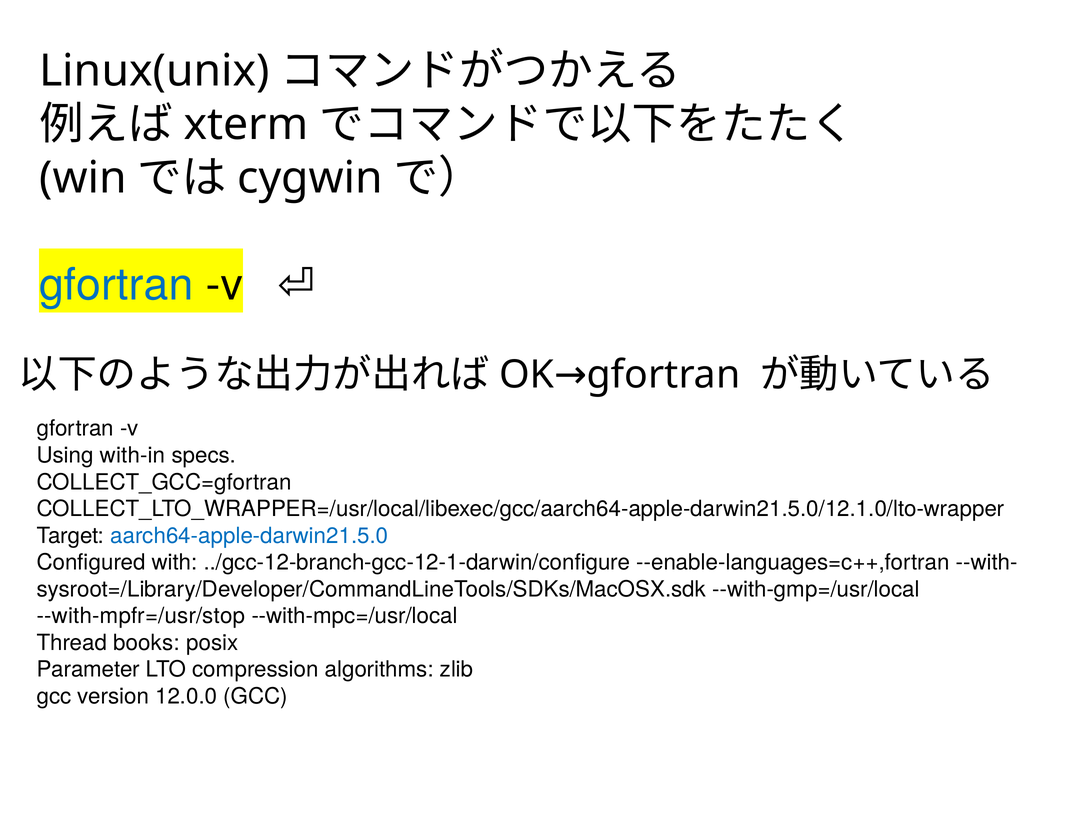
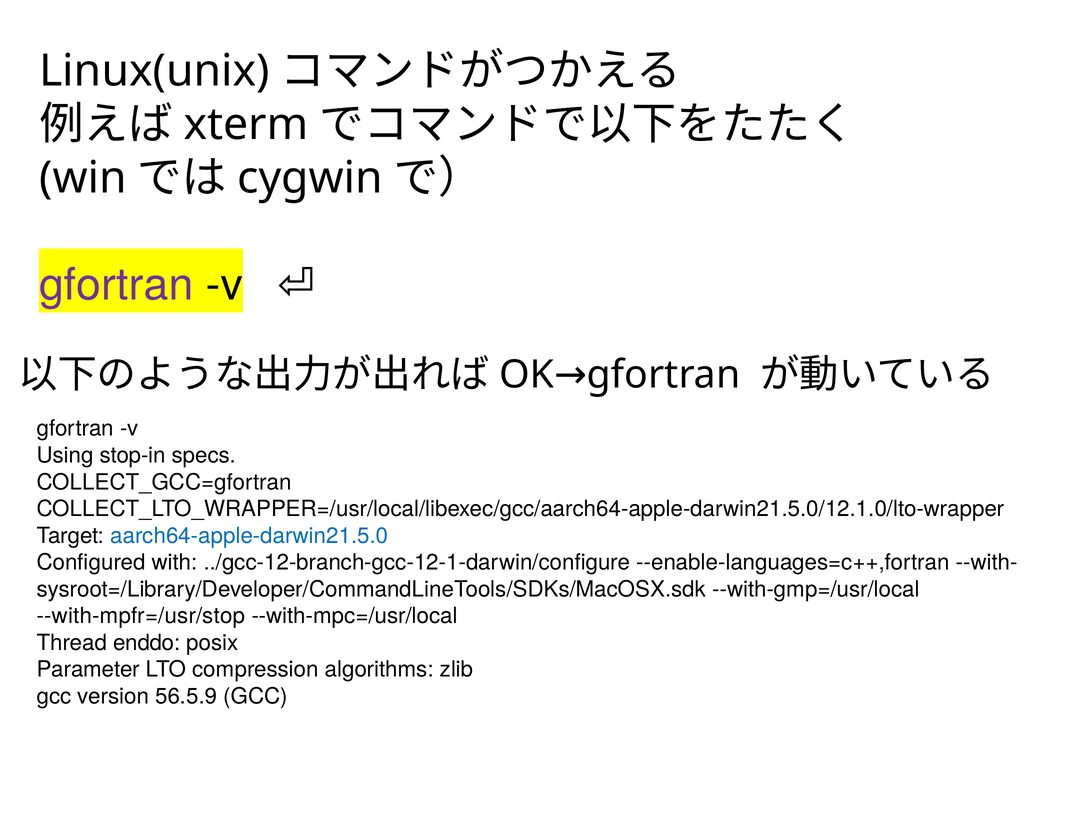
gfortran colour: blue -> purple (116, 285)
with-in: with-in -> stop-in (133, 455)
books: books -> enddo (147, 643)
12.0.0: 12.0.0 -> 56.5.9 (186, 696)
